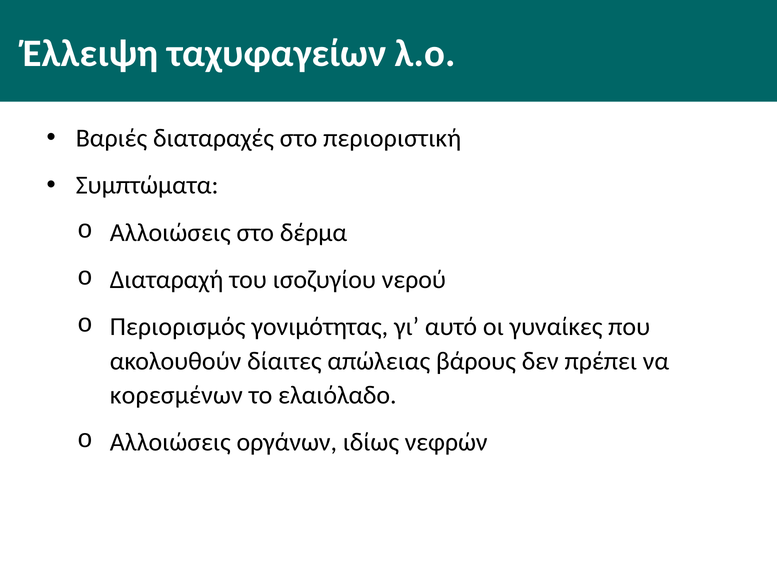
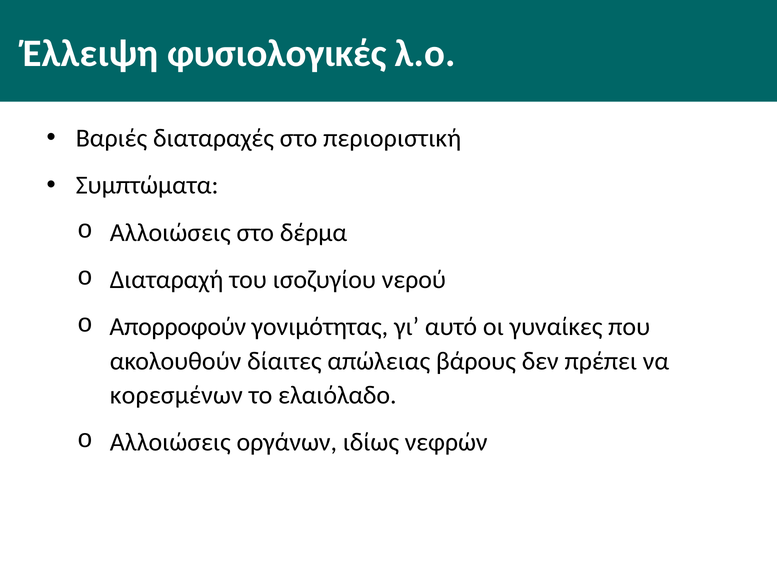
ταχυφαγείων: ταχυφαγείων -> φυσιολογικές (277, 54)
Περιορισμός: Περιορισμός -> Απορροφούν (178, 327)
